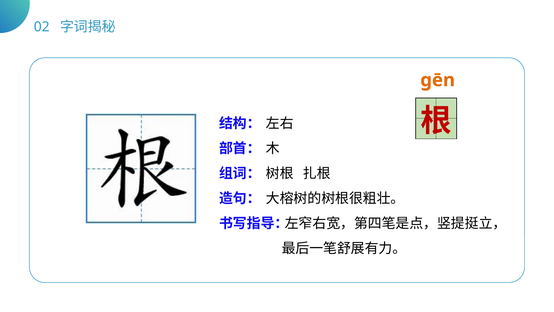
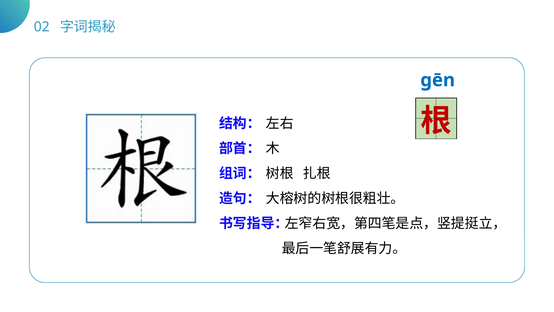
ɡēn colour: orange -> blue (438, 80)
